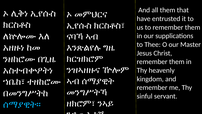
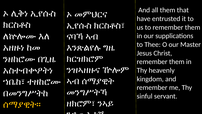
ሰማያዊት። colour: light blue -> yellow (22, 104)
